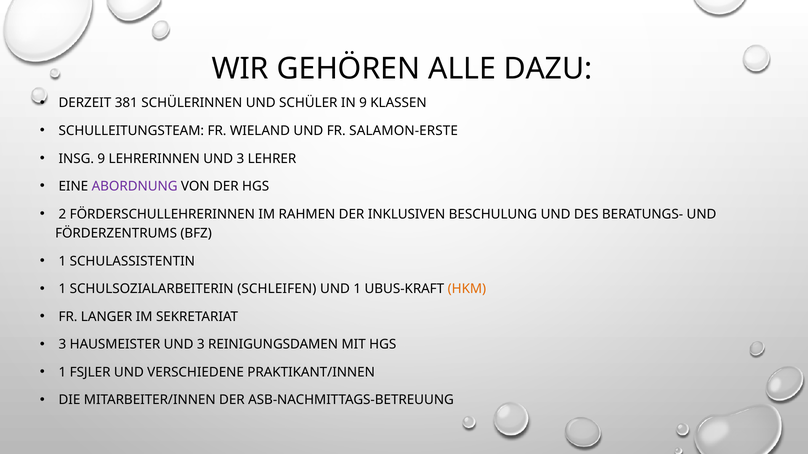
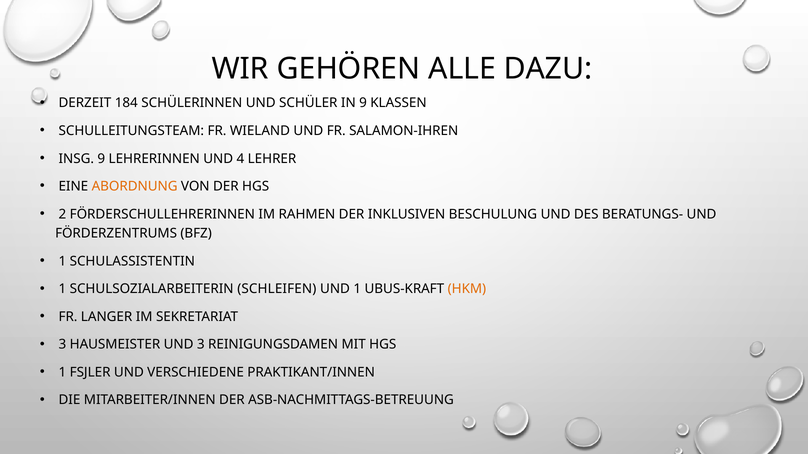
381: 381 -> 184 (126, 103)
SALAMON-ERSTE: SALAMON-ERSTE -> SALAMON-IHREN (404, 131)
LEHRERINNEN UND 3: 3 -> 4 (240, 159)
ABORDNUNG colour: purple -> orange (135, 187)
